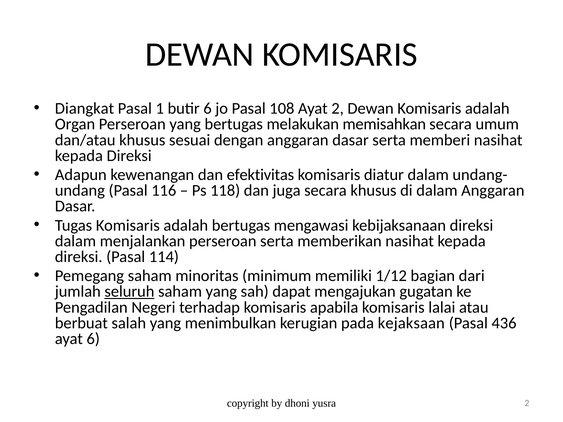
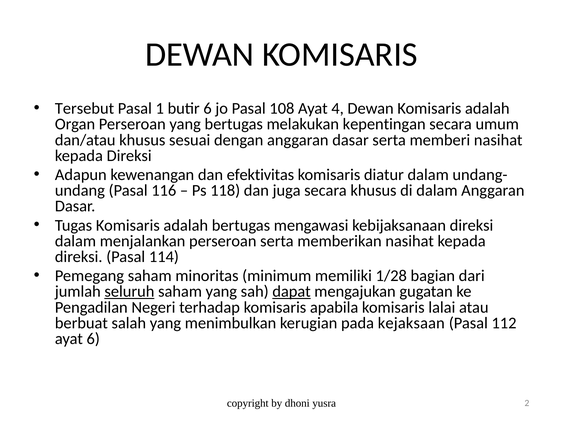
Diangkat: Diangkat -> Tersebut (85, 109)
Ayat 2: 2 -> 4 (338, 109)
memisahkan: memisahkan -> kepentingan (384, 124)
1/12: 1/12 -> 1/28 (391, 276)
dapat underline: none -> present (291, 292)
436: 436 -> 112 (504, 323)
